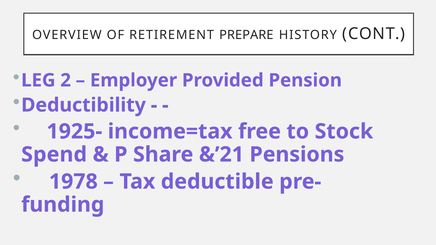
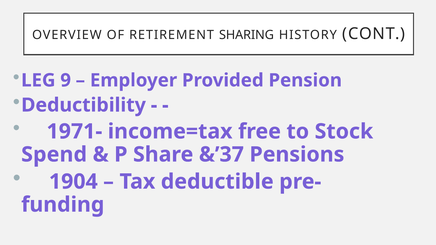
PREPARE: PREPARE -> SHARING (246, 35)
2: 2 -> 9 (66, 80)
1925-: 1925- -> 1971- (74, 132)
&’21: &’21 -> &’37 (221, 155)
1978: 1978 -> 1904 (73, 182)
